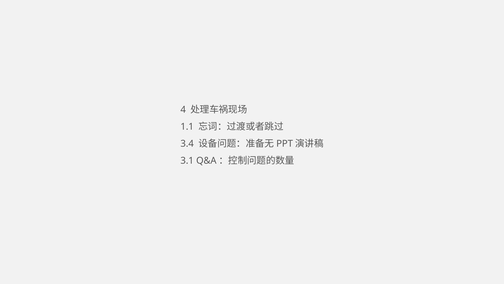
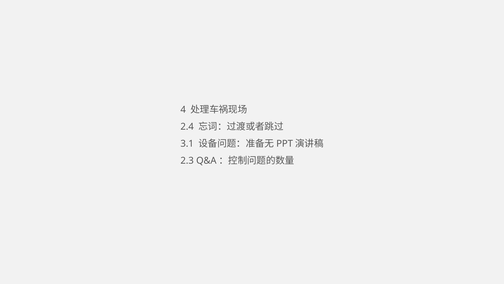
1.1: 1.1 -> 2.4 (187, 127)
3.4: 3.4 -> 3.1 (187, 144)
3.1: 3.1 -> 2.3 (187, 161)
